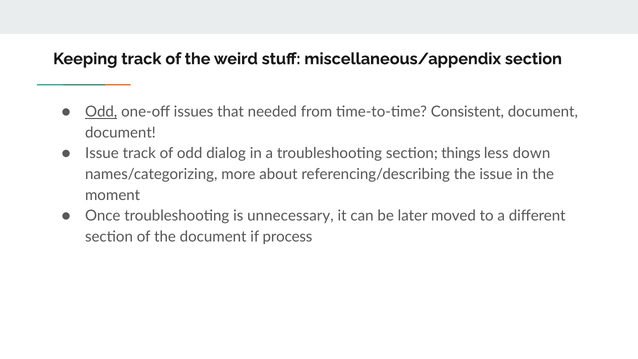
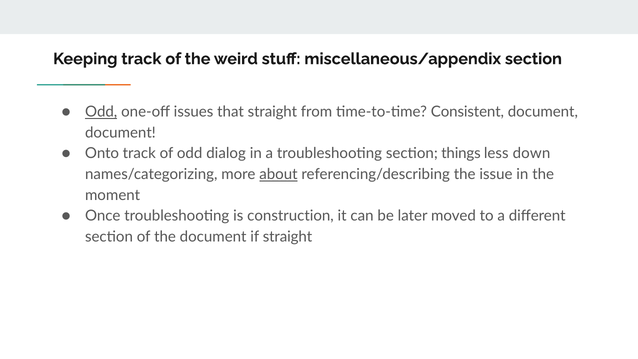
that needed: needed -> straight (272, 112)
Issue: Issue -> Onto (102, 153)
about underline: none -> present (278, 174)
unnecessary: unnecessary -> construction (291, 216)
if process: process -> straight (287, 237)
